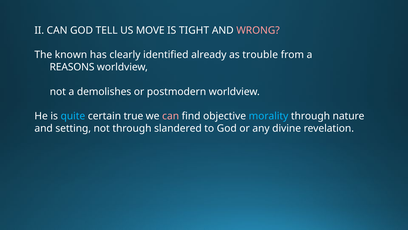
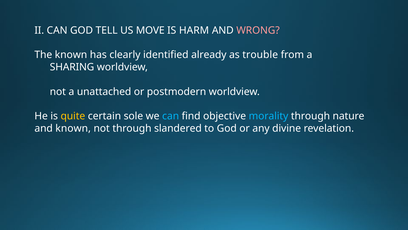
TIGHT: TIGHT -> HARM (194, 30)
REASONS: REASONS -> SHARING (72, 67)
demolishes: demolishes -> unattached (104, 92)
quite colour: light blue -> yellow (73, 116)
true: true -> sole (133, 116)
can colour: pink -> light blue (171, 116)
and setting: setting -> known (73, 128)
